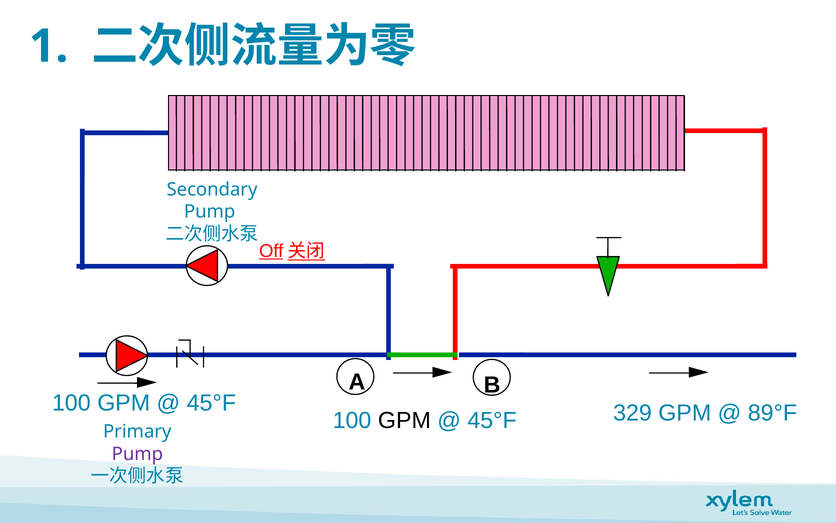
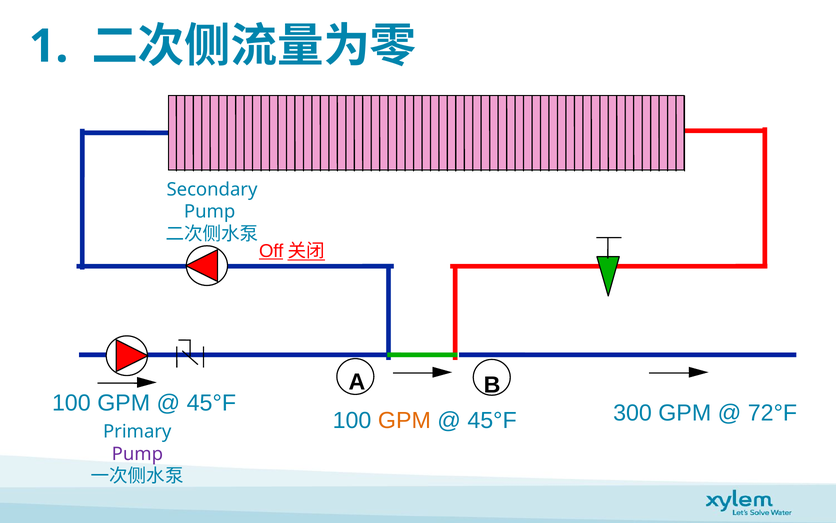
329: 329 -> 300 (632, 413)
89°F: 89°F -> 72°F (772, 413)
GPM colour: black -> orange (404, 420)
